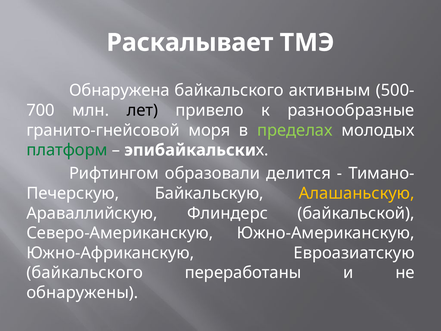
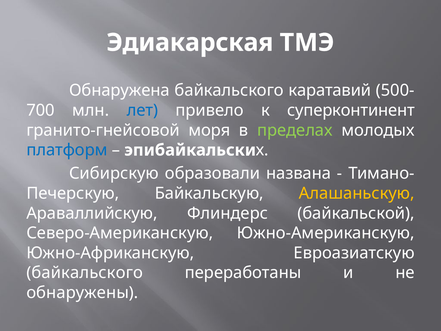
Раскалывает: Раскалывает -> Эдиакарская (190, 43)
активным: активным -> каратавий (330, 90)
лет colour: black -> blue (142, 110)
разнообразные: разнообразные -> суперконтинент (351, 110)
платформ colour: green -> blue (67, 150)
Рифтингом: Рифтингом -> Сибирскую (114, 173)
делится: делится -> названа (299, 173)
